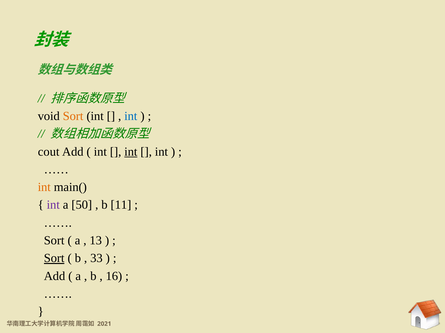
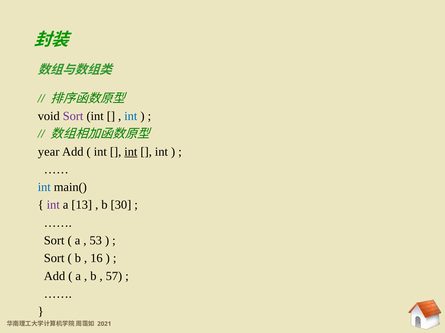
Sort colour: orange -> purple (73, 116)
cout: cout -> year (49, 152)
int colour: orange -> blue (44, 188)
50: 50 -> 13 (82, 205)
11: 11 -> 30 (121, 205)
13: 13 -> 53 (96, 241)
Sort underline: present -> none (54, 259)
33: 33 -> 16 (96, 259)
16: 16 -> 57 (114, 277)
